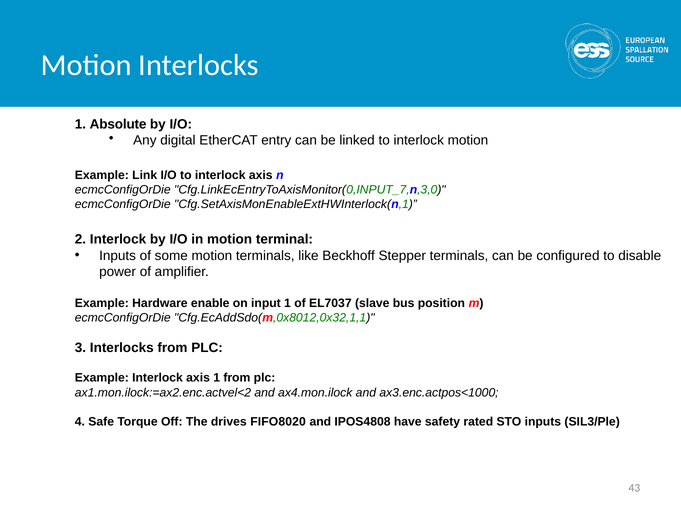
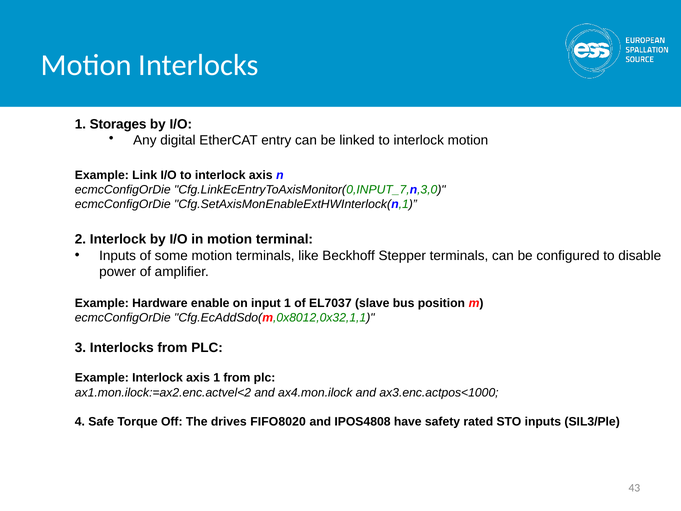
Absolute: Absolute -> Storages (118, 124)
